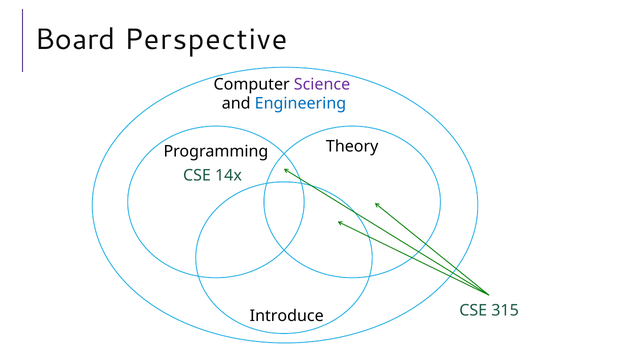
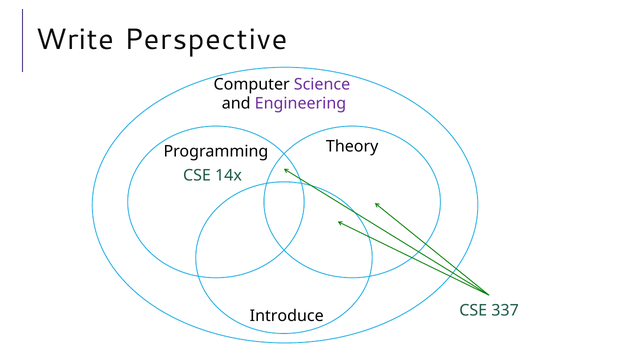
Board: Board -> Write (75, 39)
Engineering colour: blue -> purple (300, 104)
315: 315 -> 337 (505, 310)
